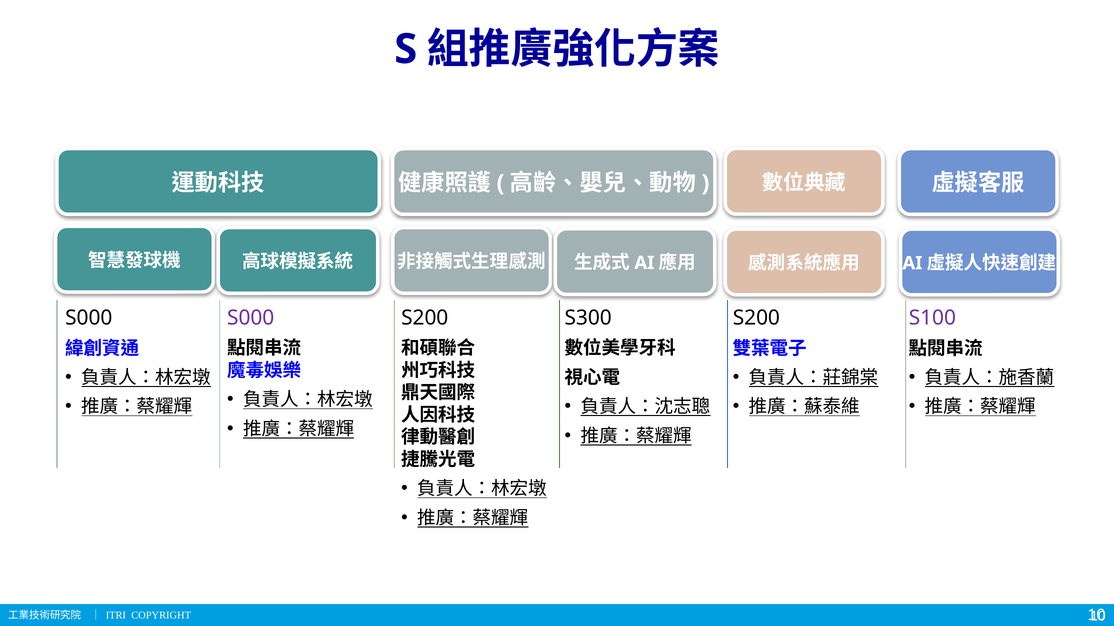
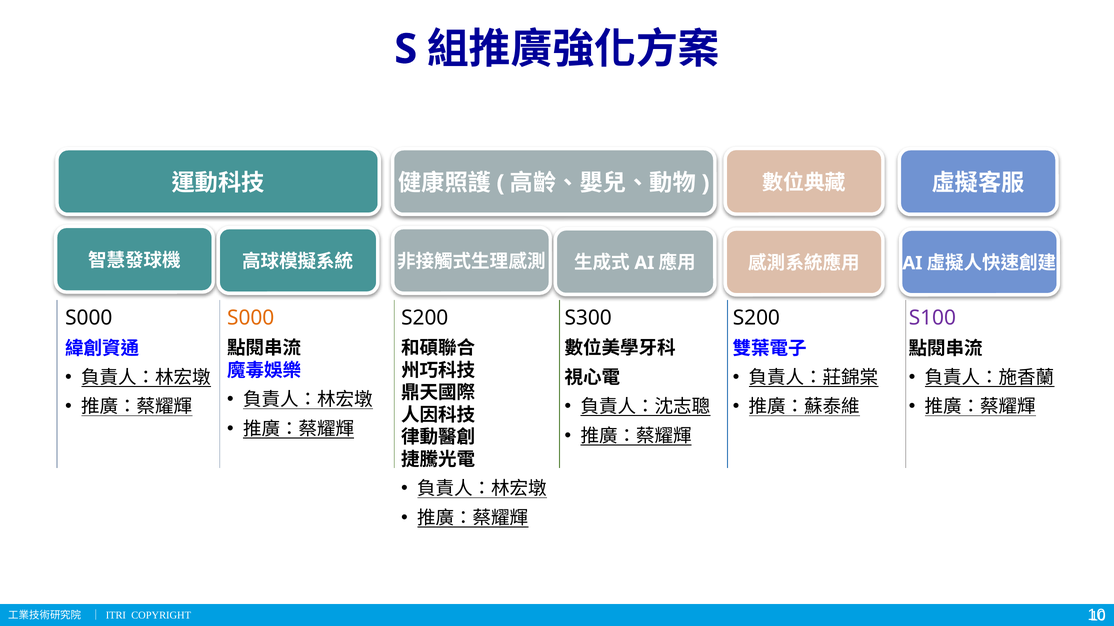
S000 colour: purple -> orange (251, 318)
